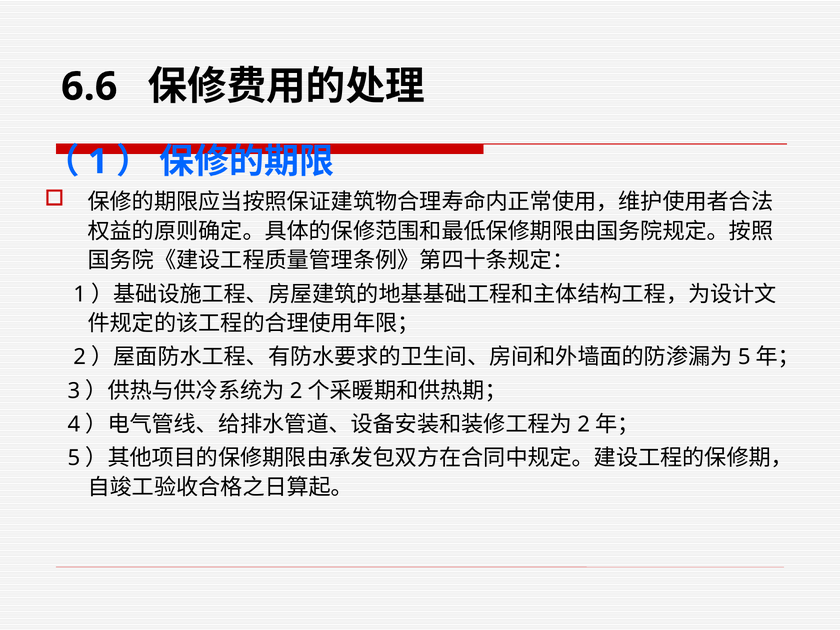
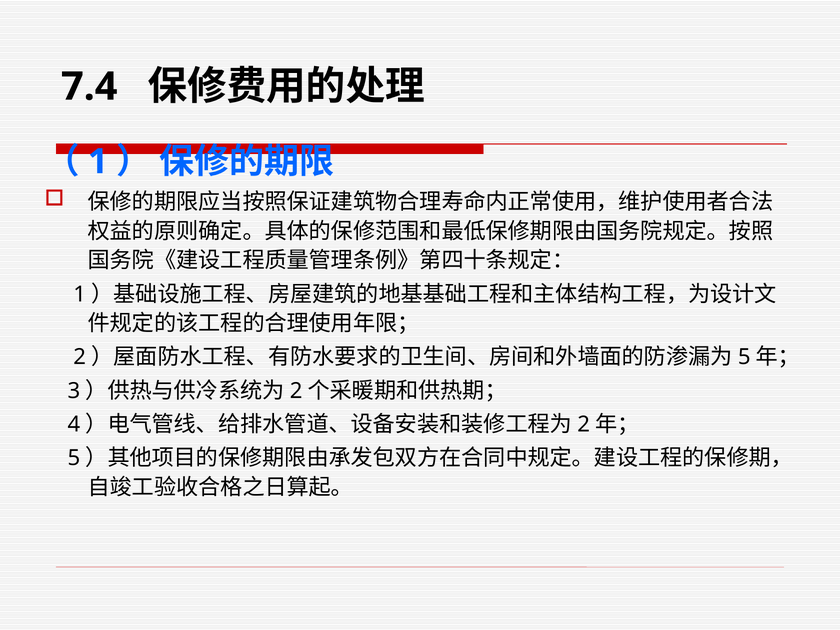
6.6: 6.6 -> 7.4 (89, 87)
